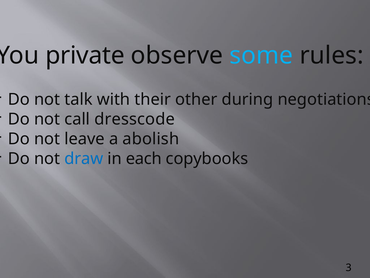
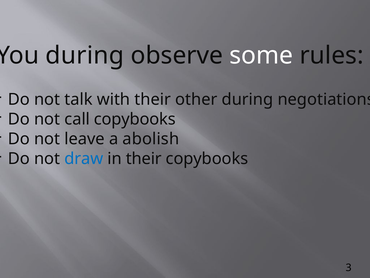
private: private -> during (85, 55)
some colour: light blue -> white (261, 55)
call dresscode: dresscode -> copybooks (135, 119)
in each: each -> their (144, 158)
